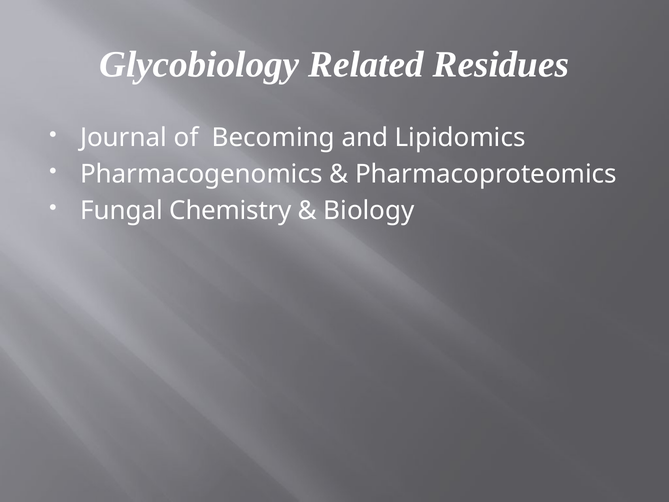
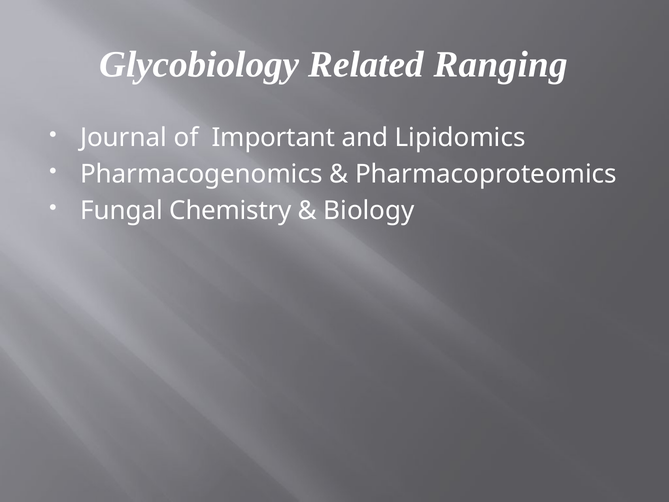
Residues: Residues -> Ranging (501, 64)
Becoming: Becoming -> Important (273, 138)
